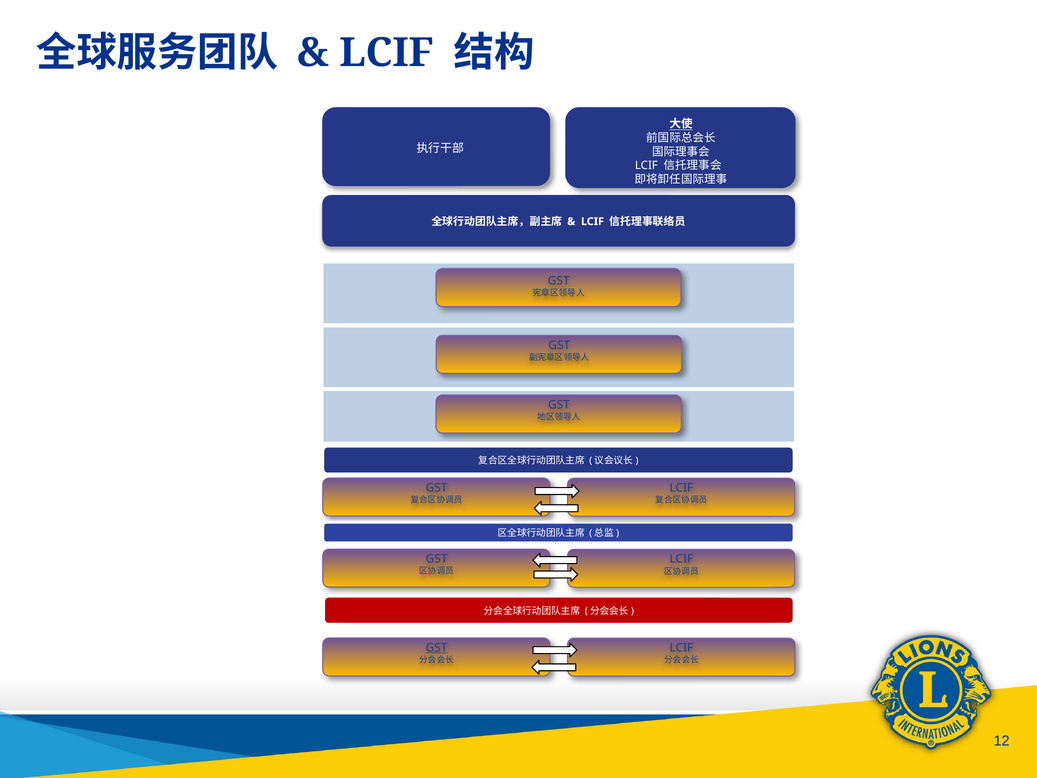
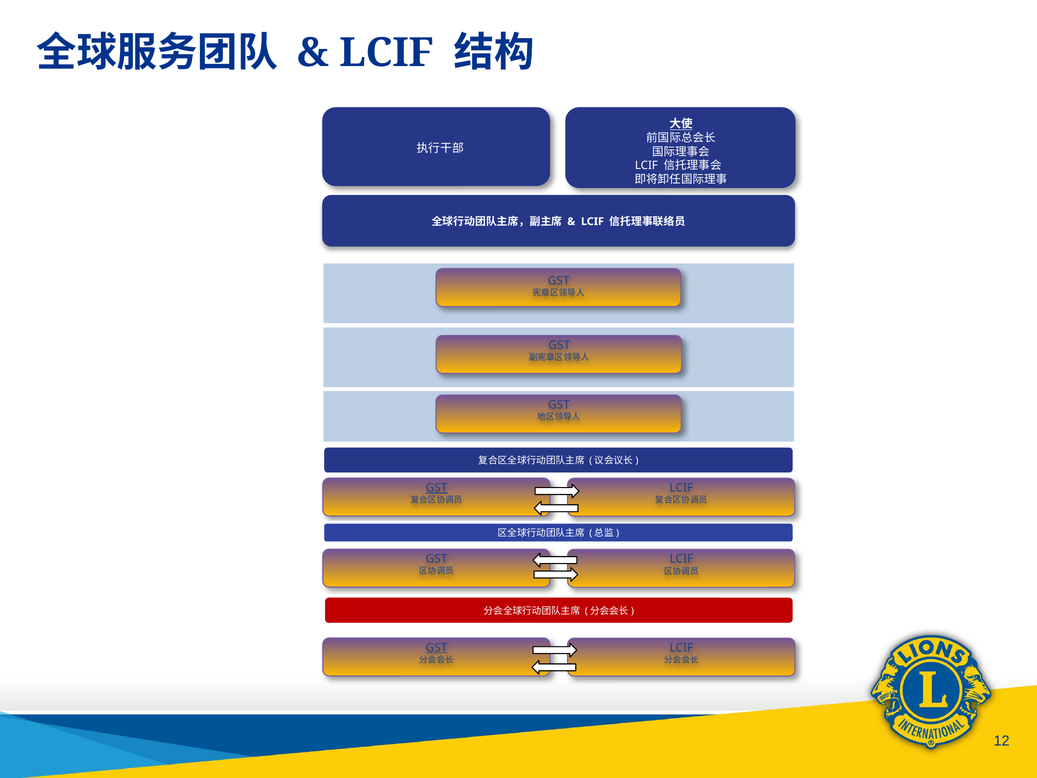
GST underline: none -> present (437, 488)
